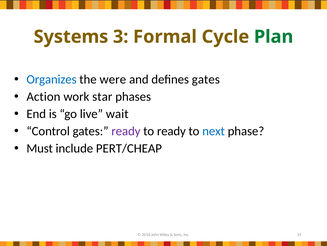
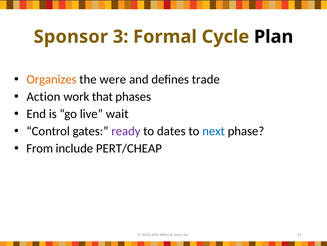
Systems: Systems -> Sponsor (71, 37)
Plan colour: green -> black (274, 37)
Organizes colour: blue -> orange (52, 79)
defines gates: gates -> trade (206, 79)
star: star -> that (102, 96)
to ready: ready -> dates (171, 131)
Must: Must -> From (40, 148)
